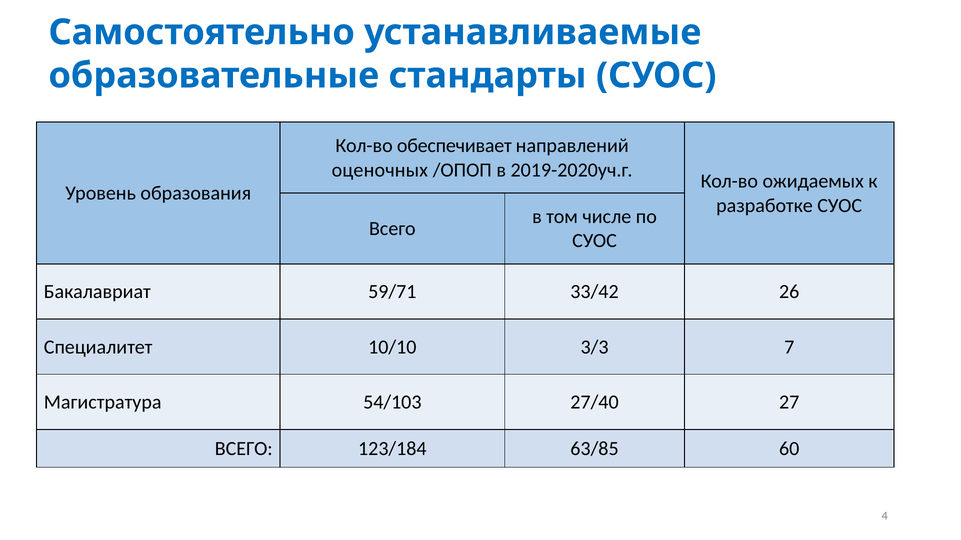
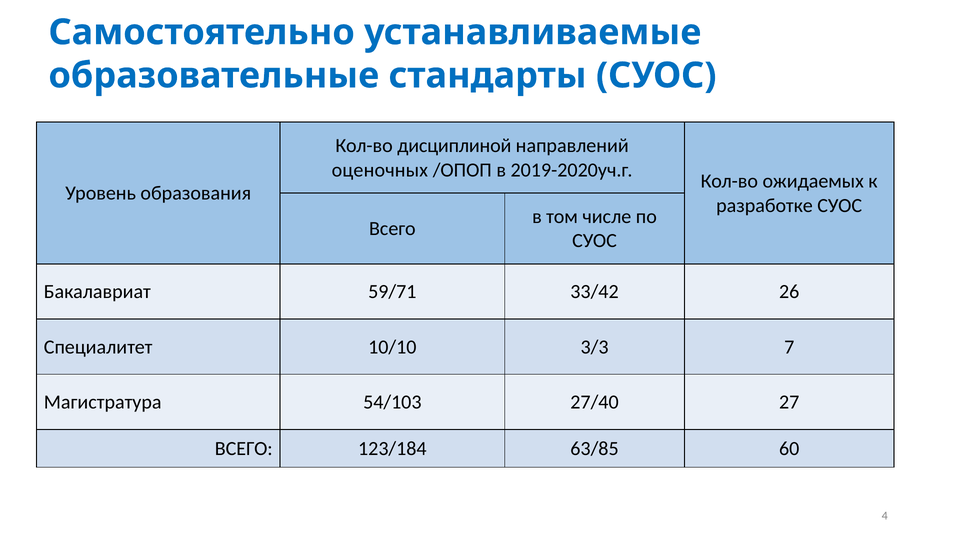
обеспечивает: обеспечивает -> дисциплиной (454, 146)
